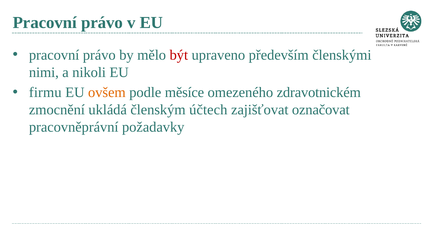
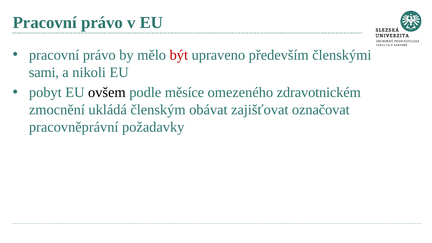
nimi: nimi -> sami (44, 72)
firmu: firmu -> pobyt (45, 92)
ovšem colour: orange -> black (107, 92)
účtech: účtech -> obávat (208, 110)
